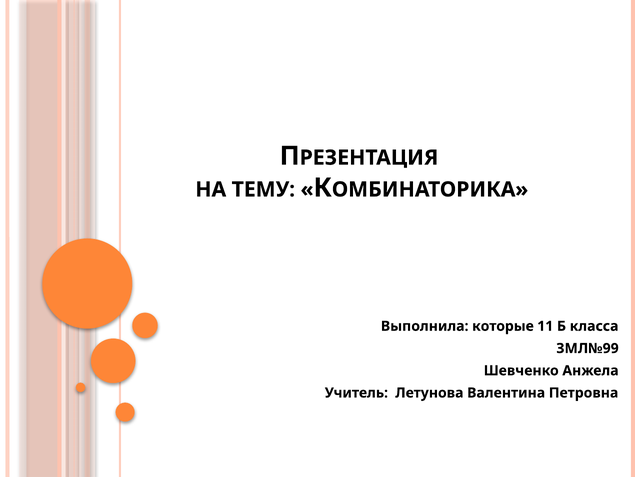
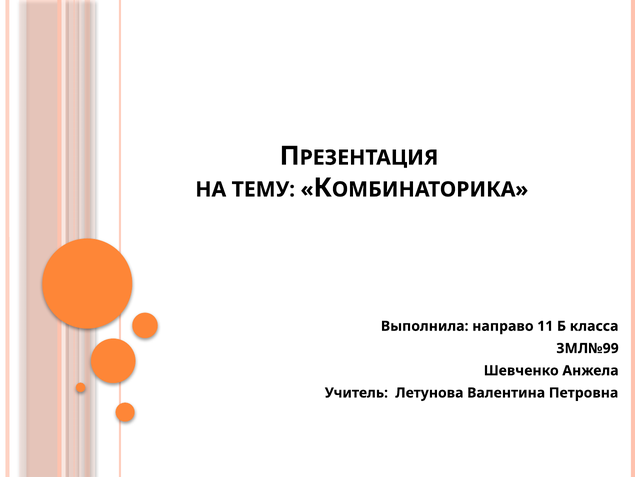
которые: которые -> направо (503, 326)
